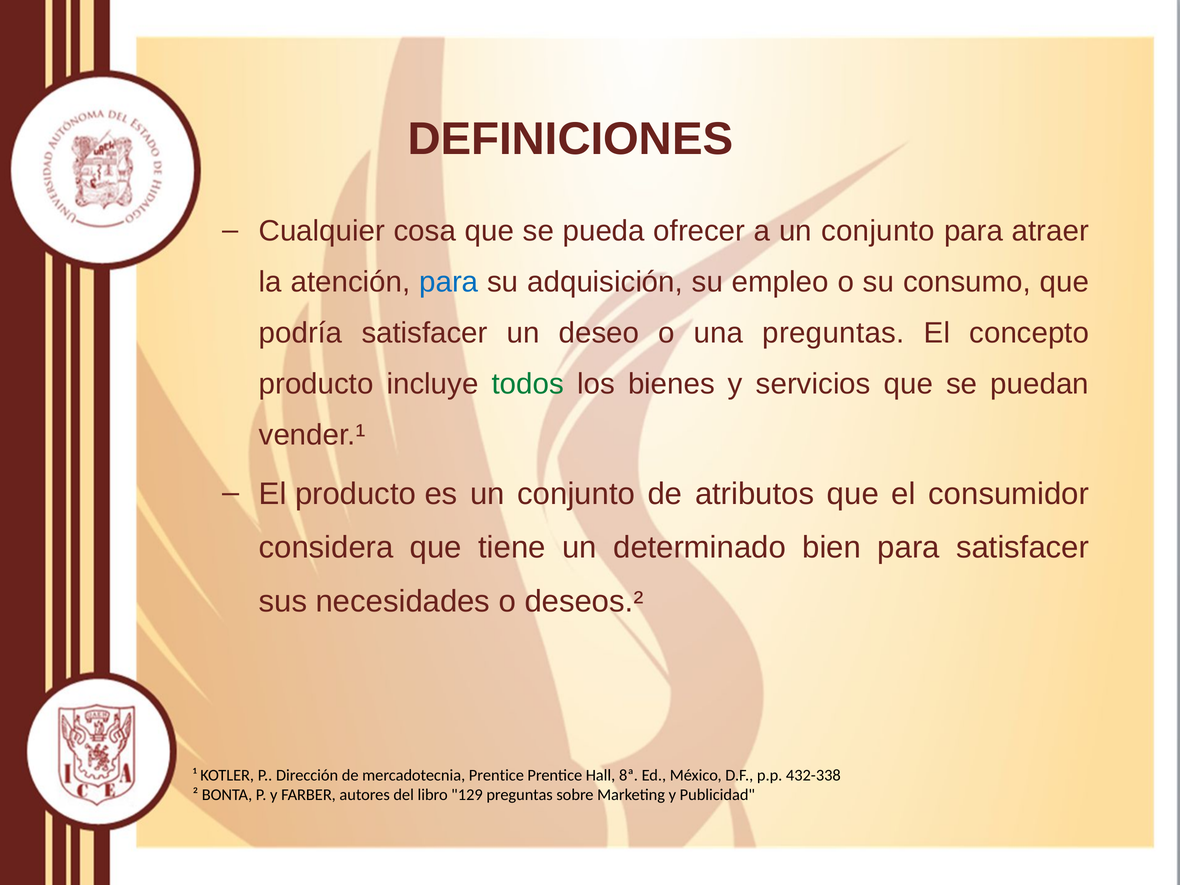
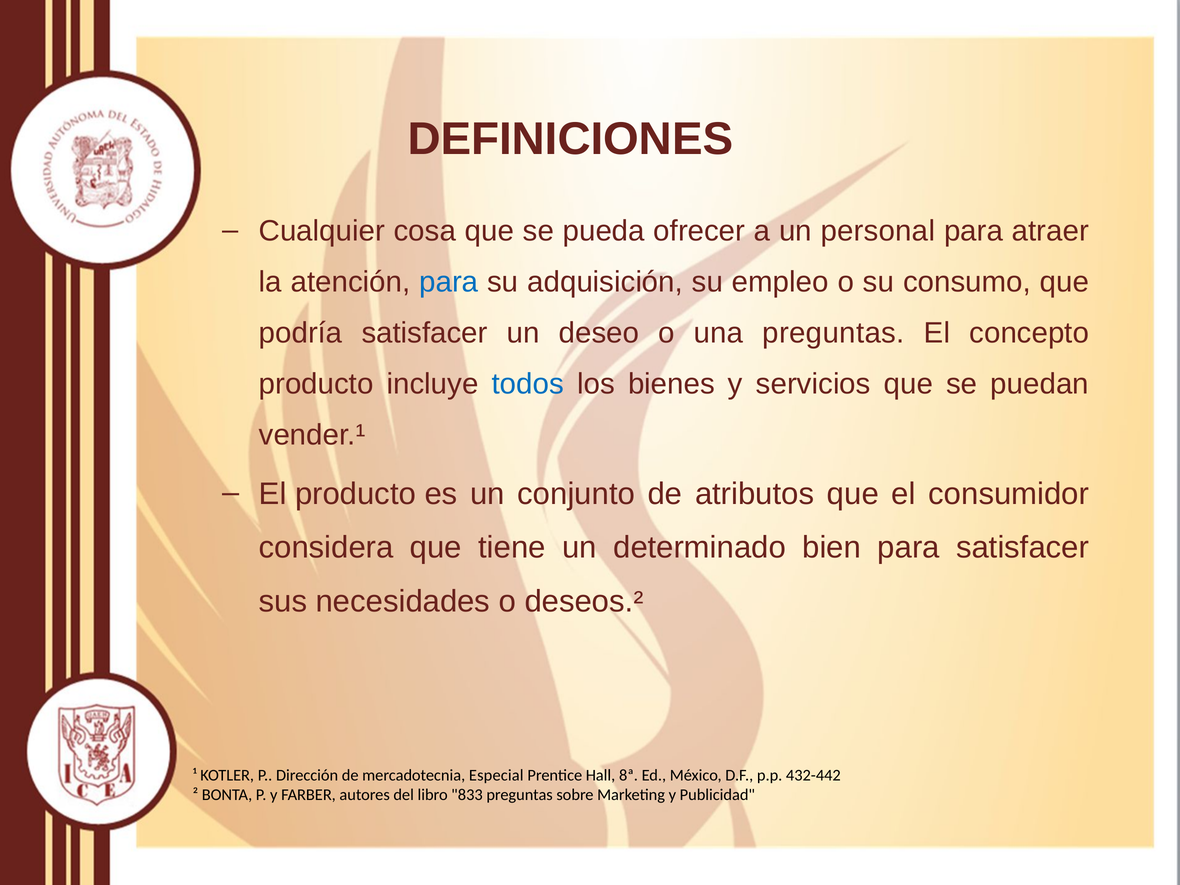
a un conjunto: conjunto -> personal (878, 231)
todos colour: green -> blue (528, 384)
mercadotecnia Prentice: Prentice -> Especial (496, 775)
432-338: 432-338 -> 432-442 (813, 775)
129: 129 -> 833 (467, 795)
